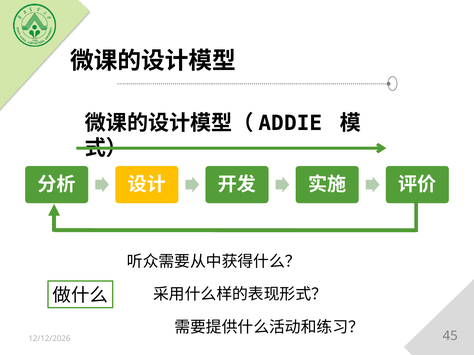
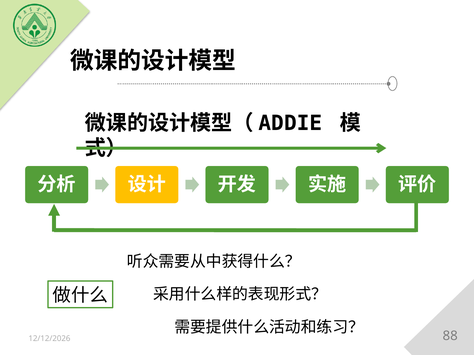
45: 45 -> 88 (450, 336)
